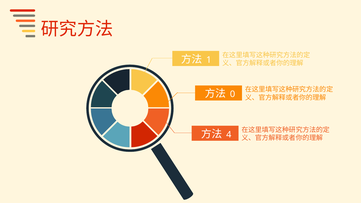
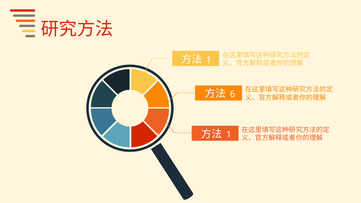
0: 0 -> 6 (233, 94)
4: 4 -> 1 (229, 135)
